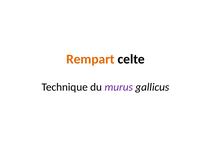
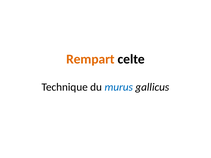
murus colour: purple -> blue (119, 87)
